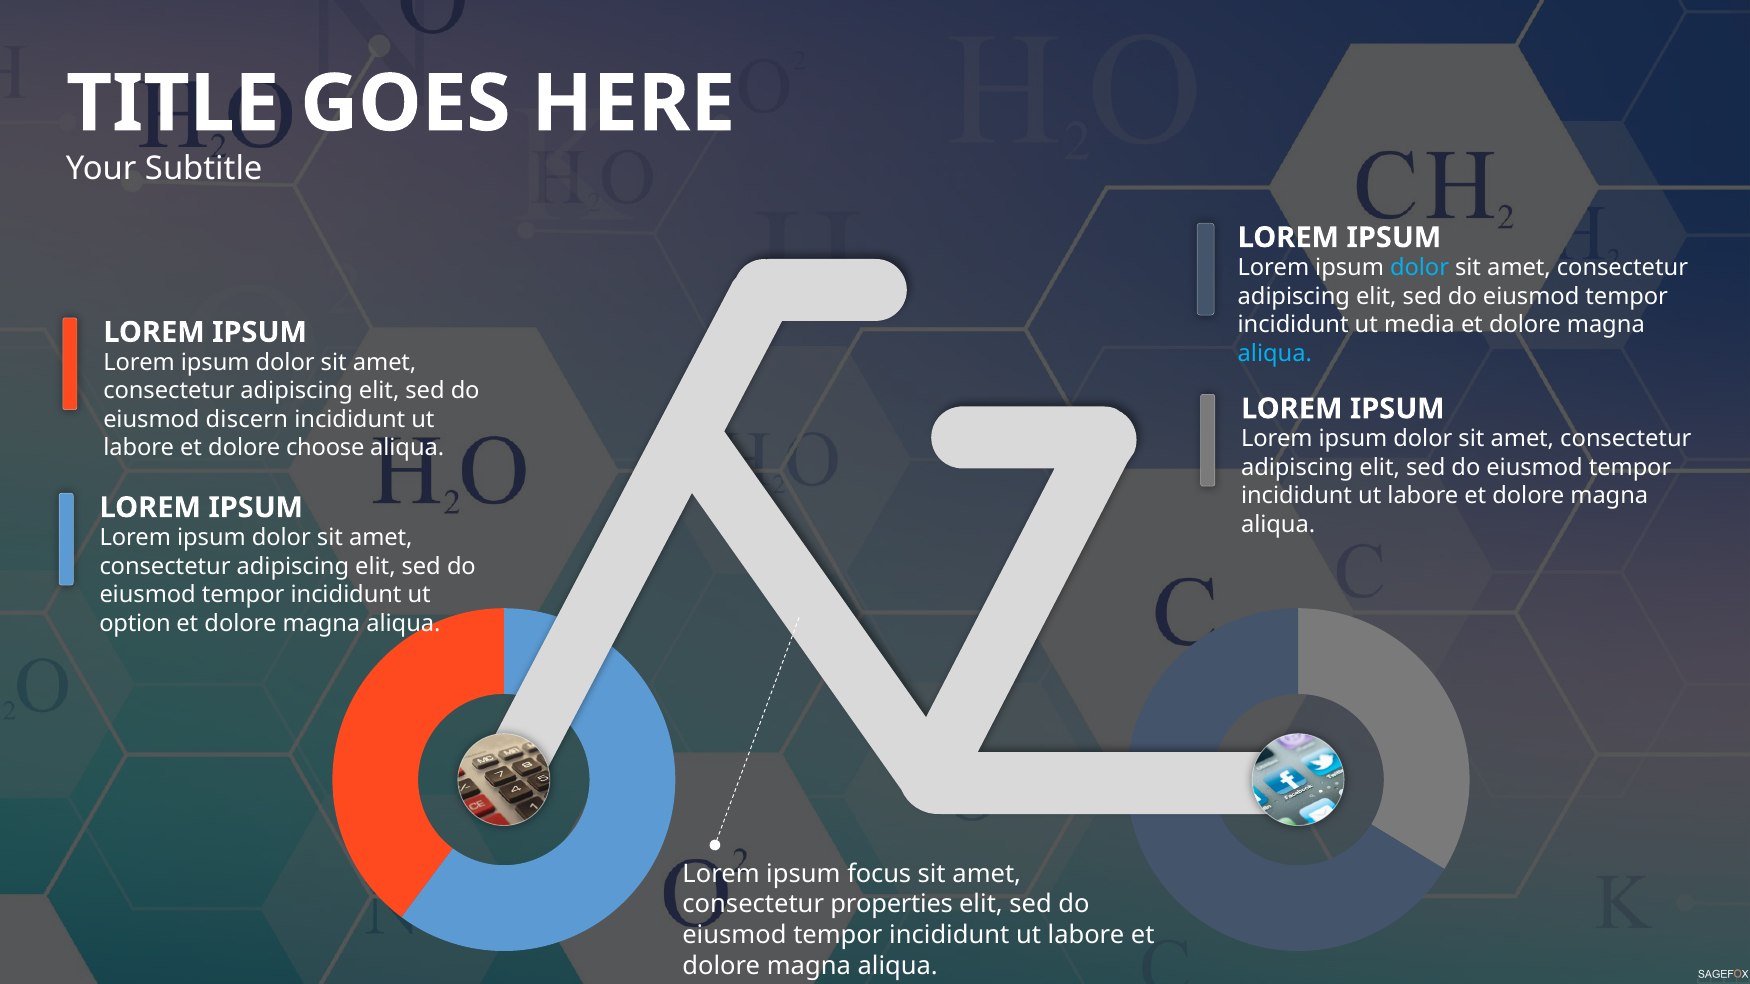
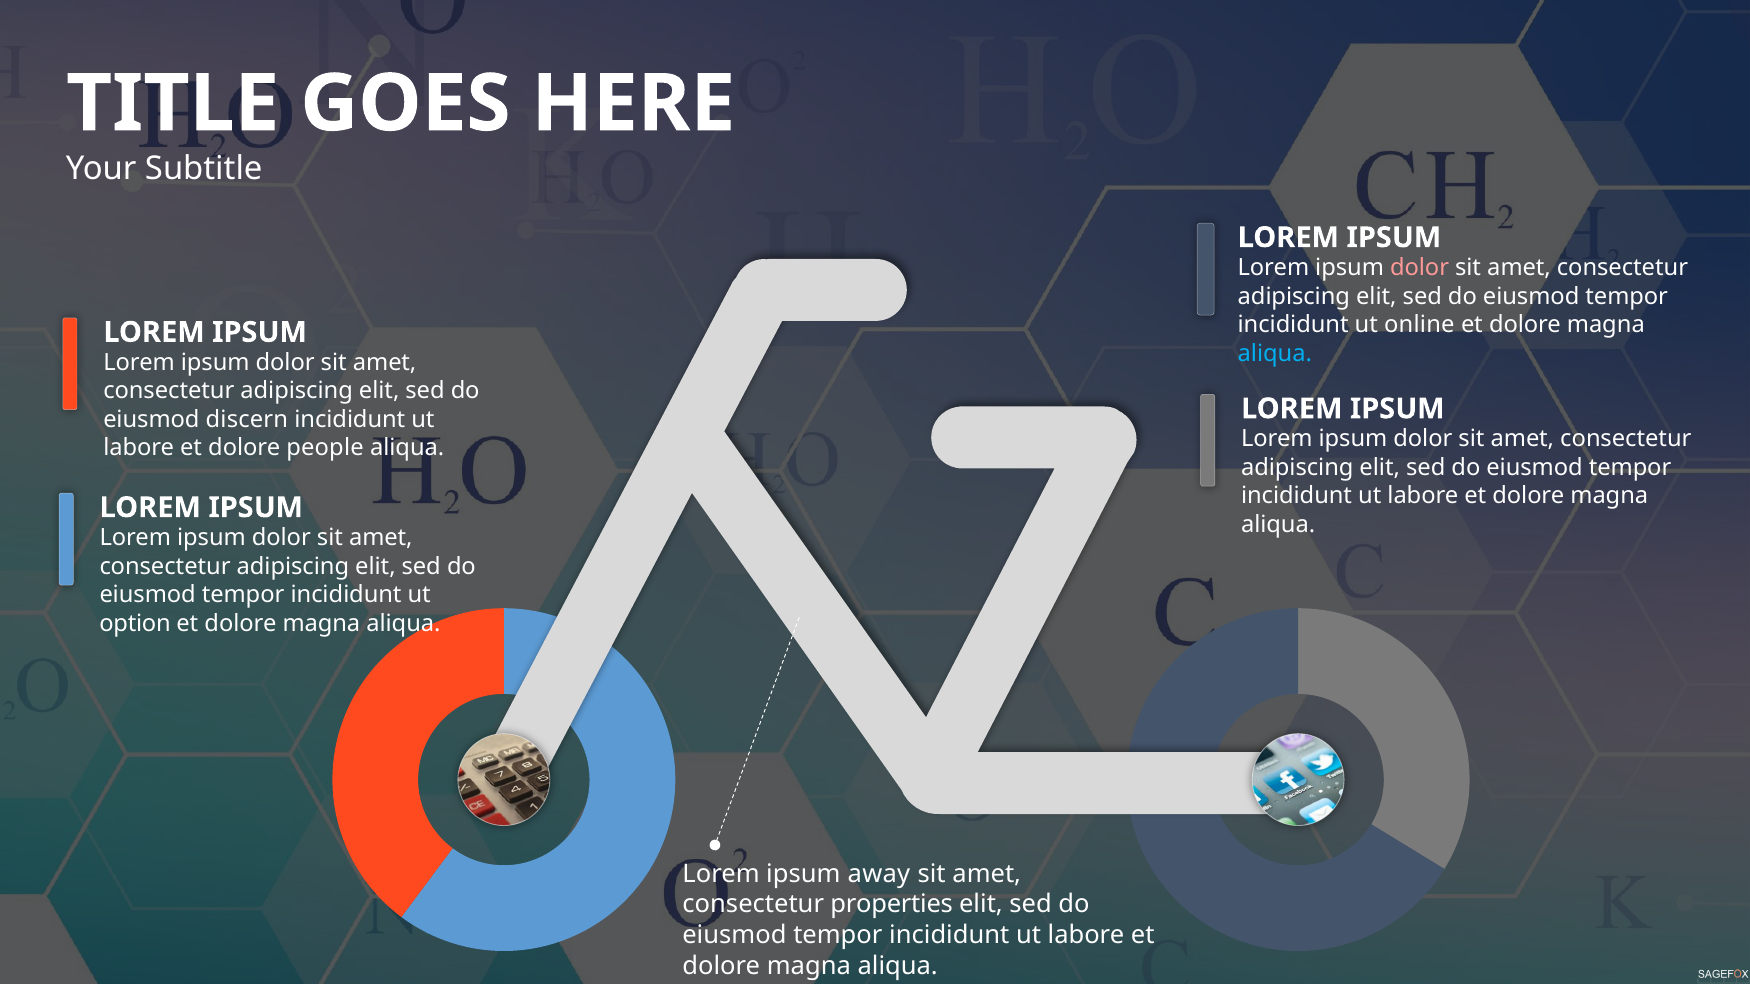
dolor colour: light blue -> pink (1420, 268)
media: media -> online (1419, 325)
choose: choose -> people (325, 448)
focus: focus -> away (879, 874)
